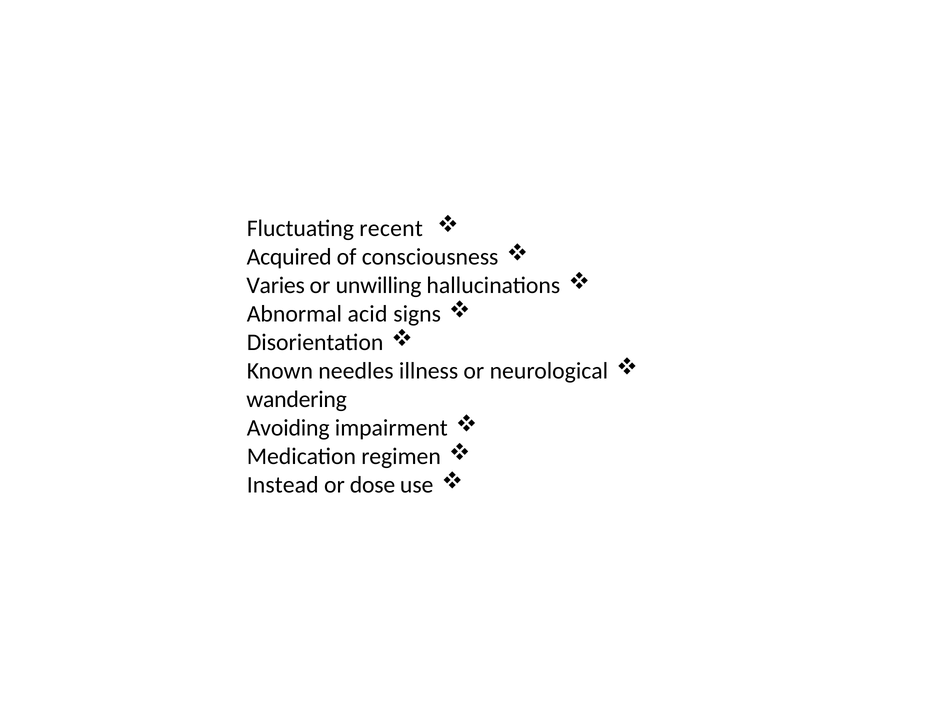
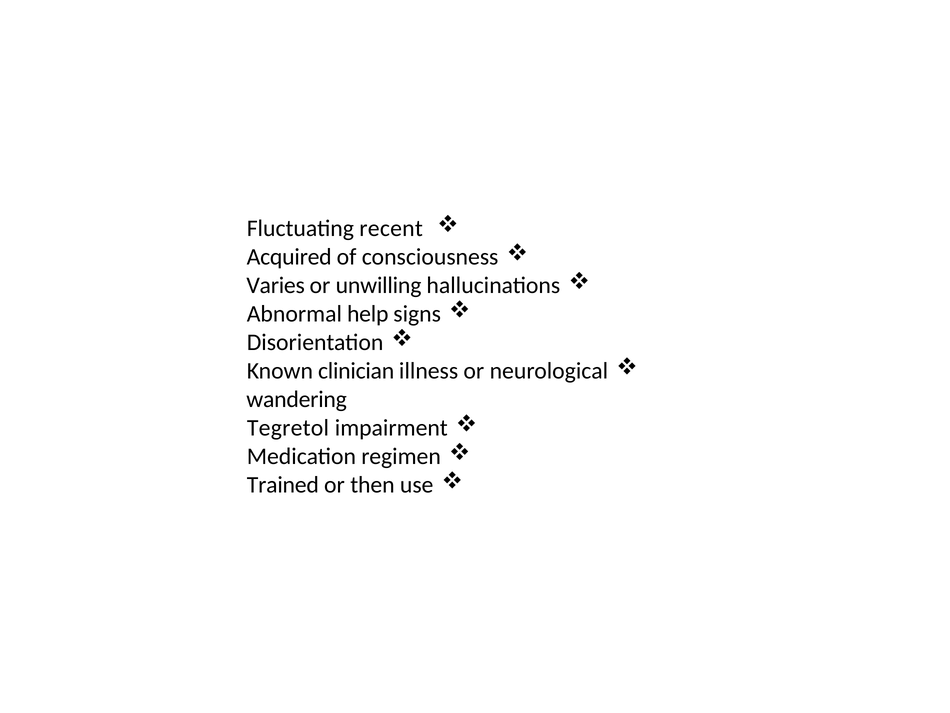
acid: acid -> help (368, 314)
needles: needles -> clinician (356, 371)
Avoiding: Avoiding -> Tegretol (288, 428)
Instead: Instead -> Trained (283, 485)
dose: dose -> then (372, 485)
